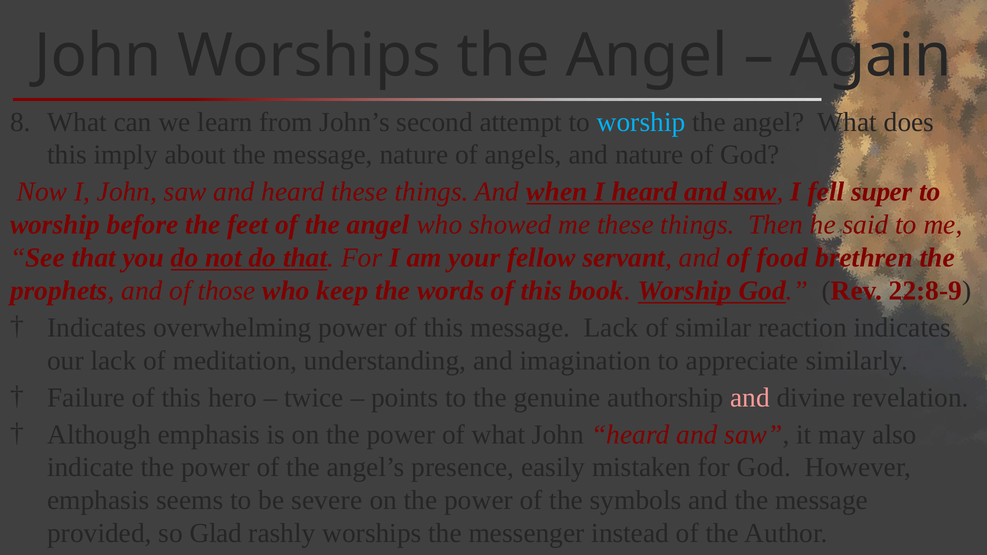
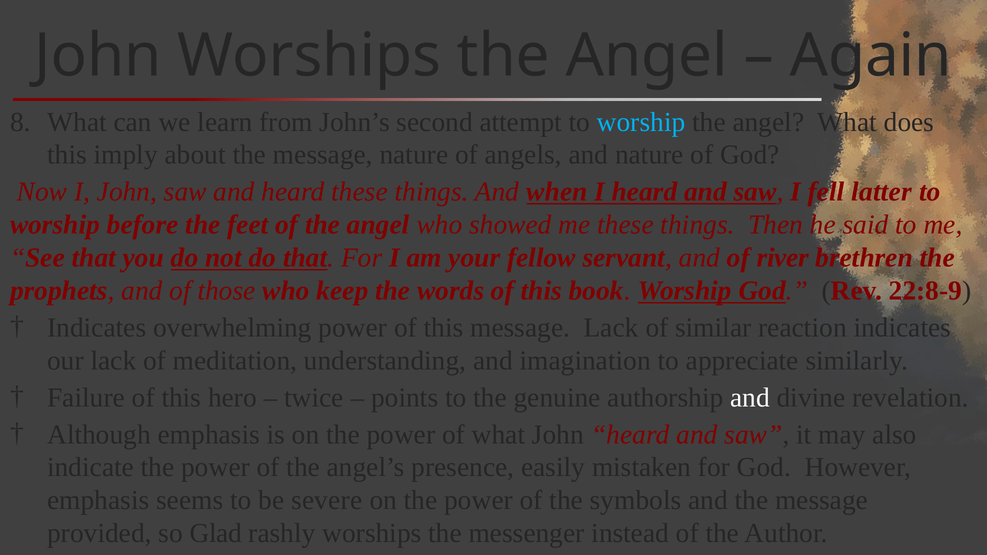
super: super -> latter (882, 192)
food: food -> river (783, 258)
and colour: pink -> white (750, 398)
